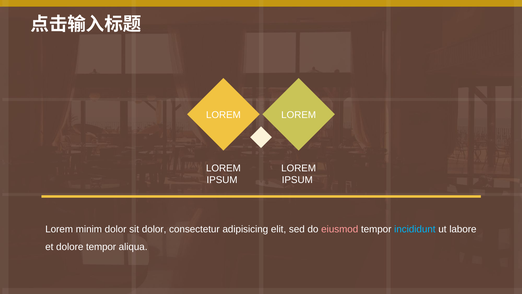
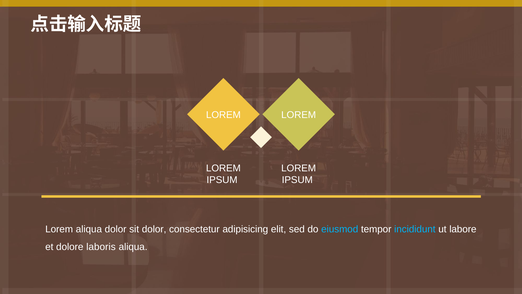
Lorem minim: minim -> aliqua (89, 229)
eiusmod colour: pink -> light blue (340, 229)
dolore tempor: tempor -> laboris (101, 247)
